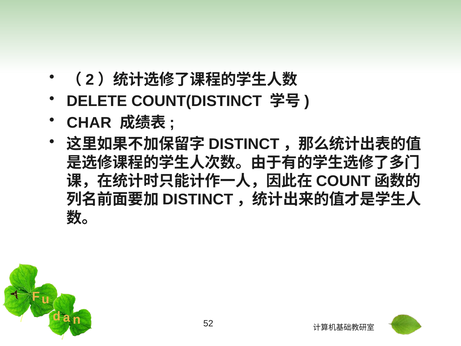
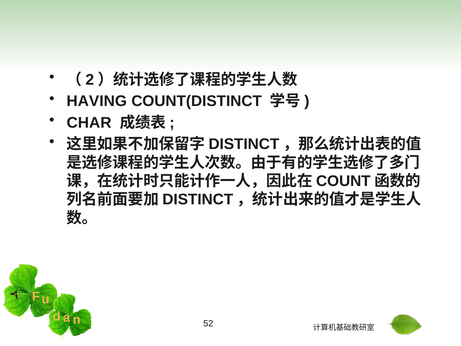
DELETE: DELETE -> HAVING (97, 101)
